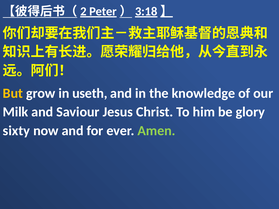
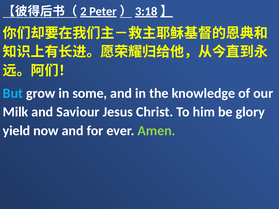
But colour: yellow -> light blue (13, 93)
useth: useth -> some (90, 93)
sixty: sixty -> yield (16, 131)
